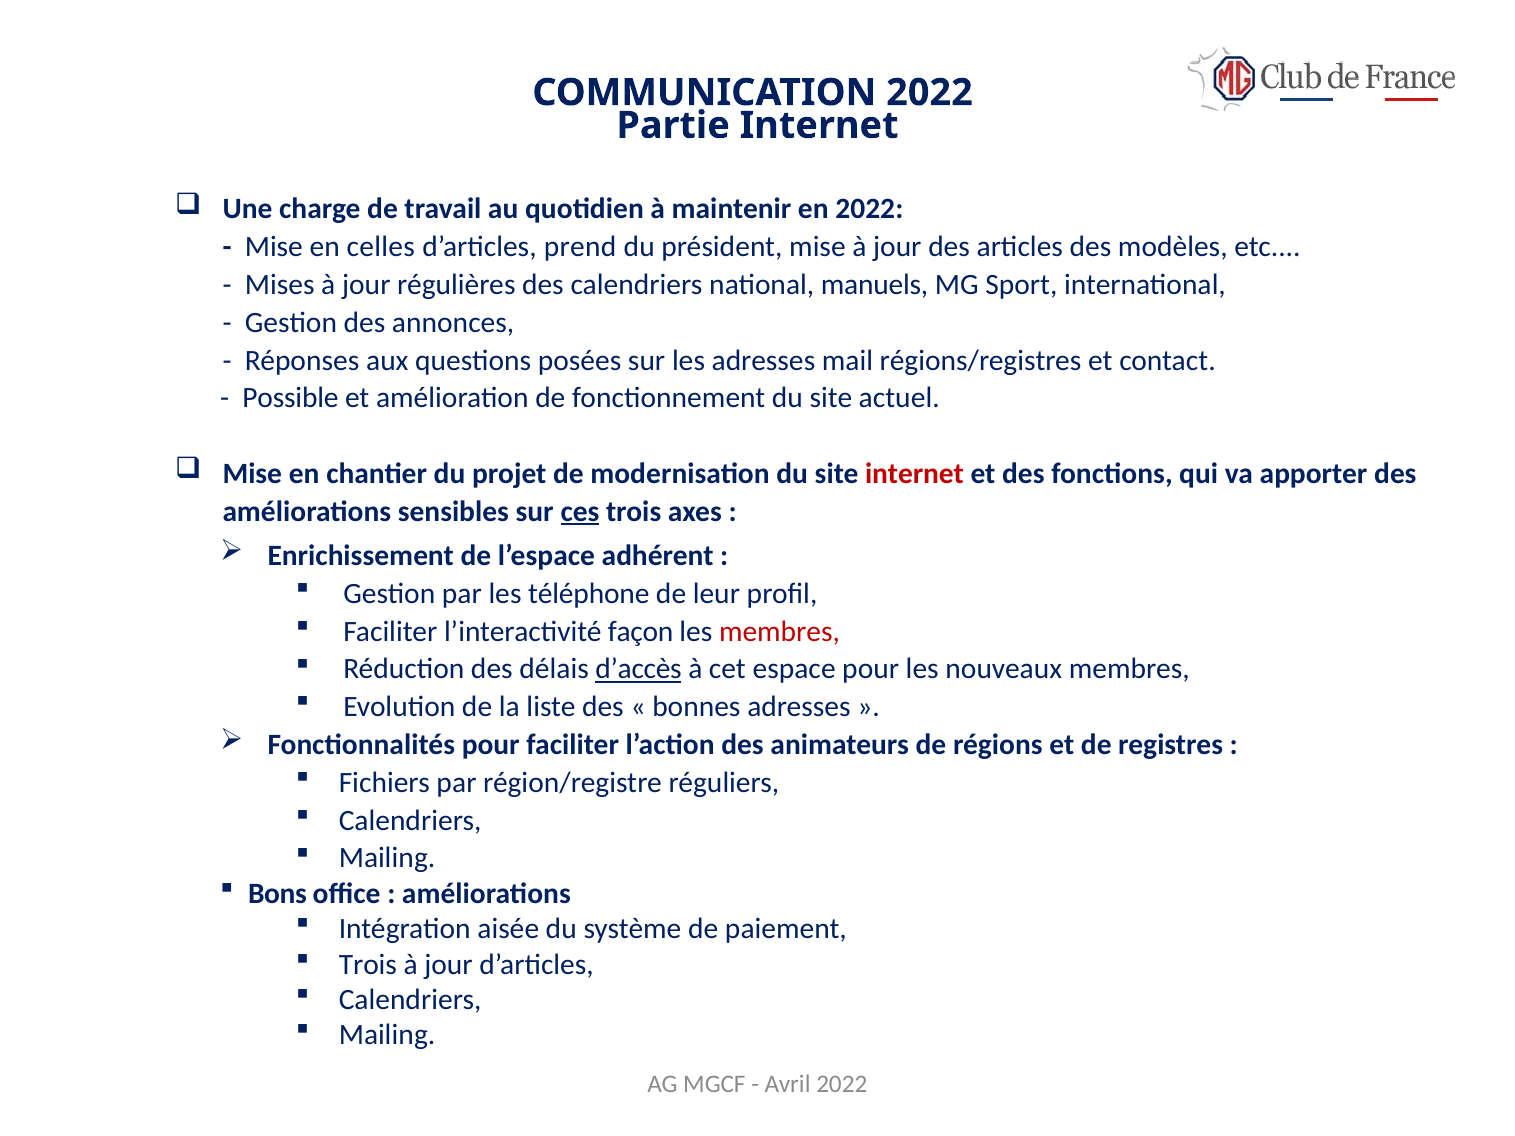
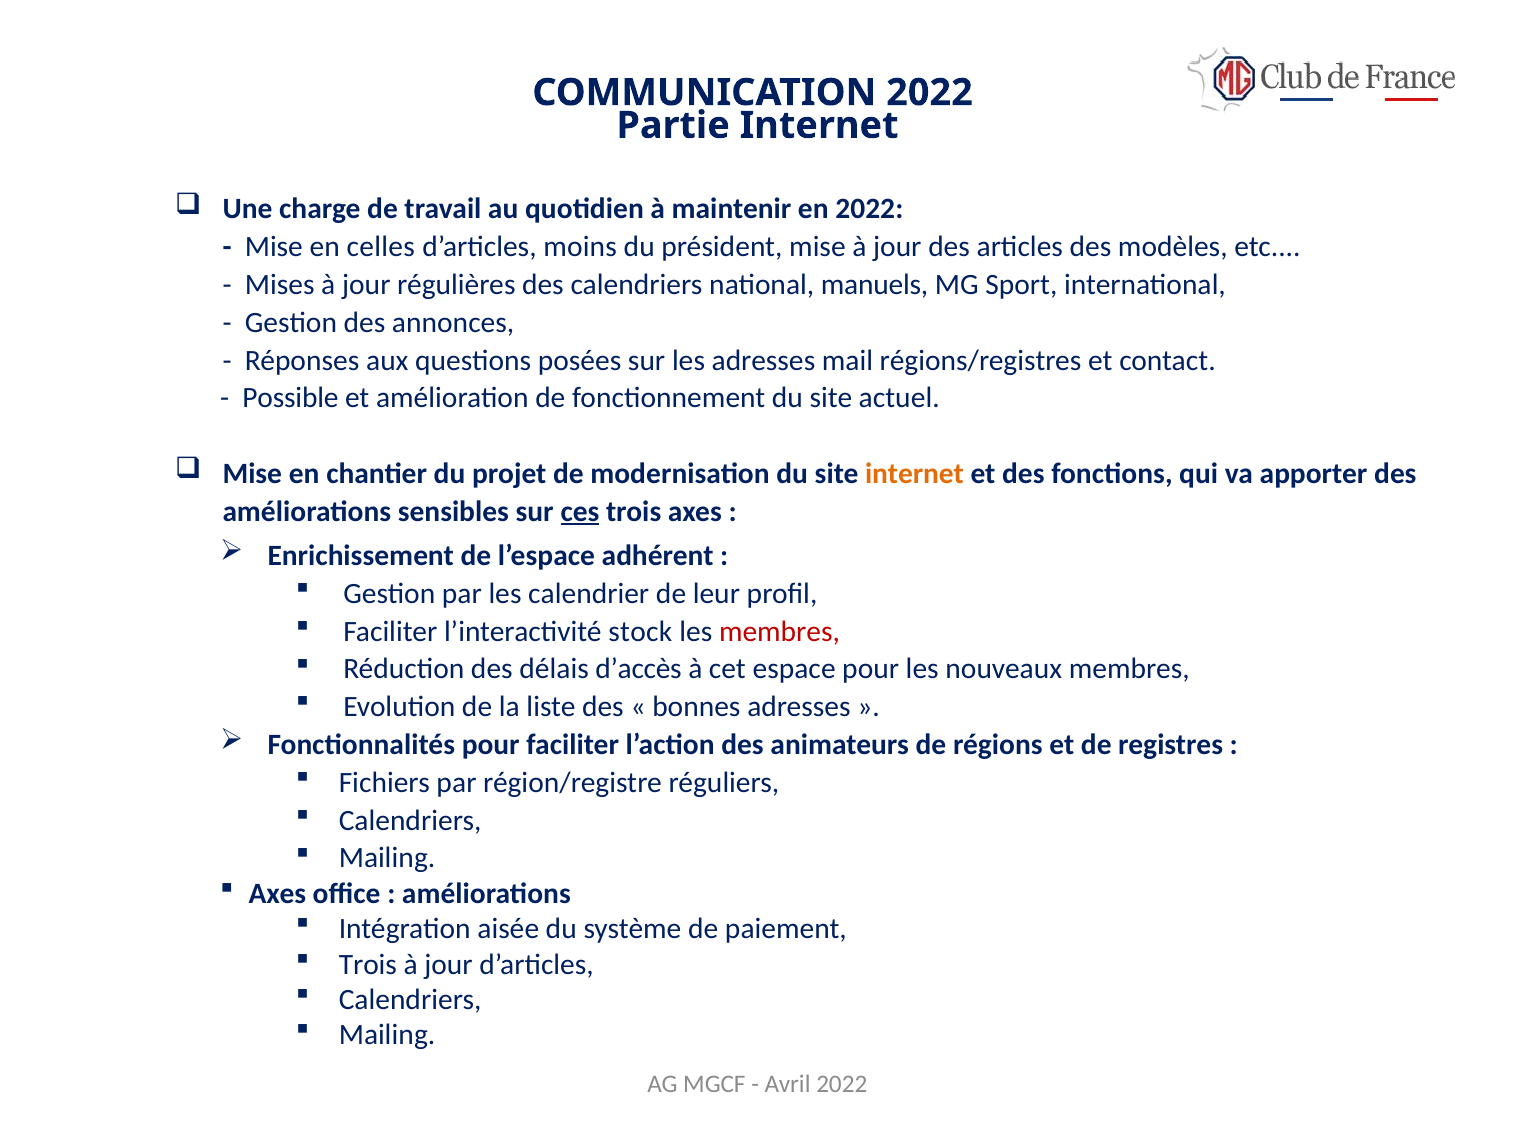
prend: prend -> moins (580, 247)
internet colour: red -> orange (914, 474)
téléphone: téléphone -> calendrier (589, 594)
façon: façon -> stock (640, 632)
d’accès underline: present -> none (639, 669)
Bons: Bons -> Axes (277, 894)
